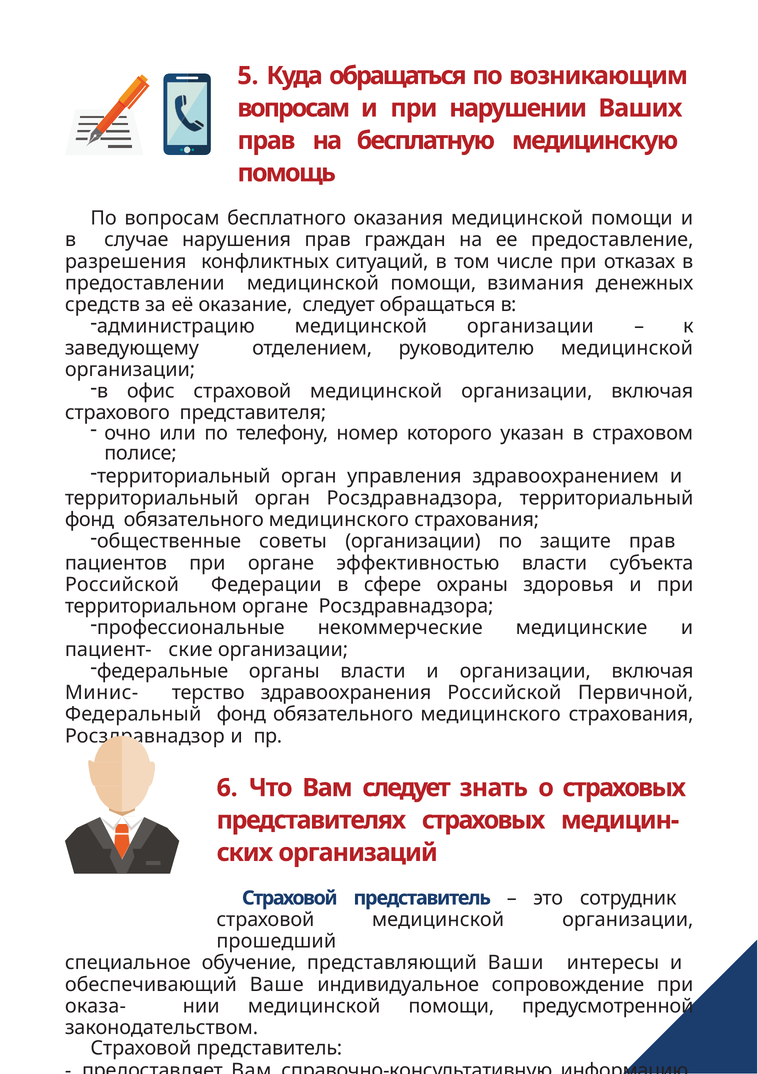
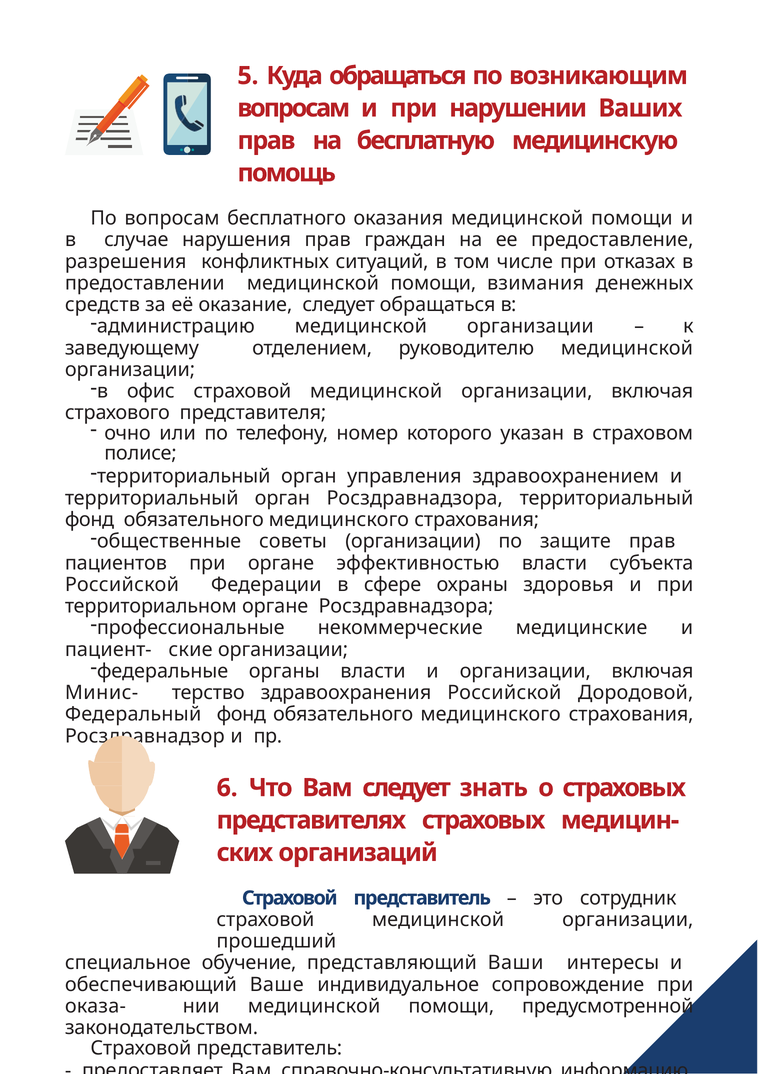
Первичной: Первичной -> Дородовой (636, 693)
